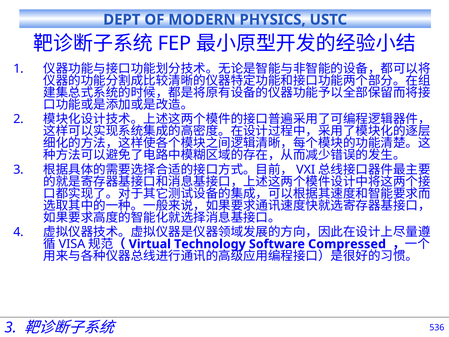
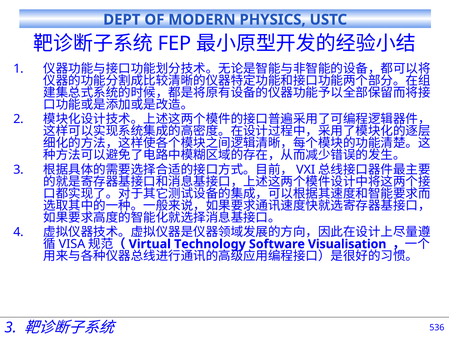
Compressed: Compressed -> Visualisation (347, 244)
